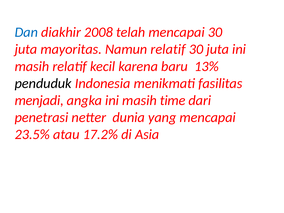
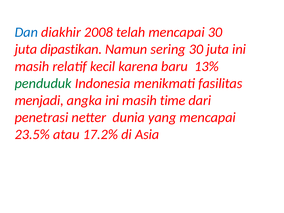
mayoritas: mayoritas -> dipastikan (71, 49)
Namun relatif: relatif -> sering (168, 49)
penduduk colour: black -> green (43, 83)
